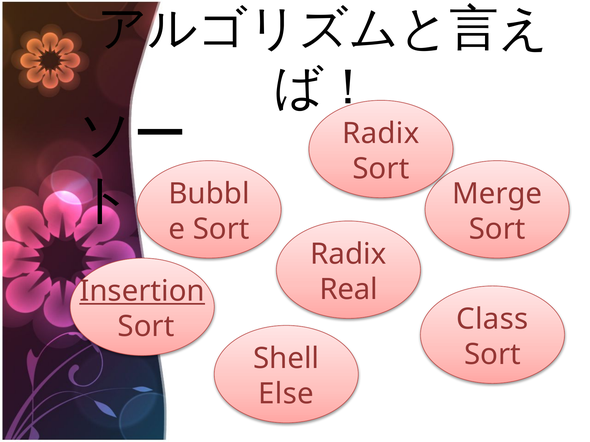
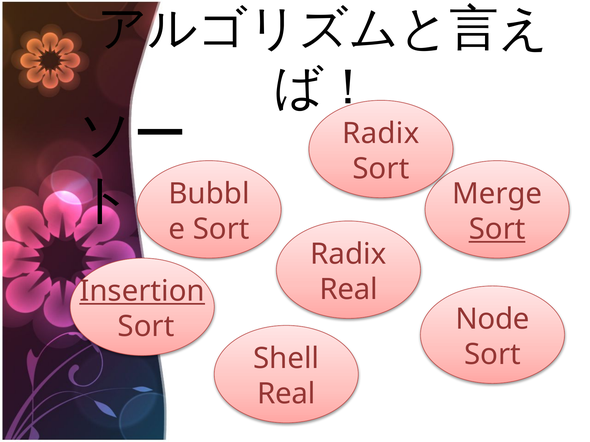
Sort underline: none -> present (497, 229)
Class: Class -> Node (493, 319)
Else: Else -> Real (286, 394)
